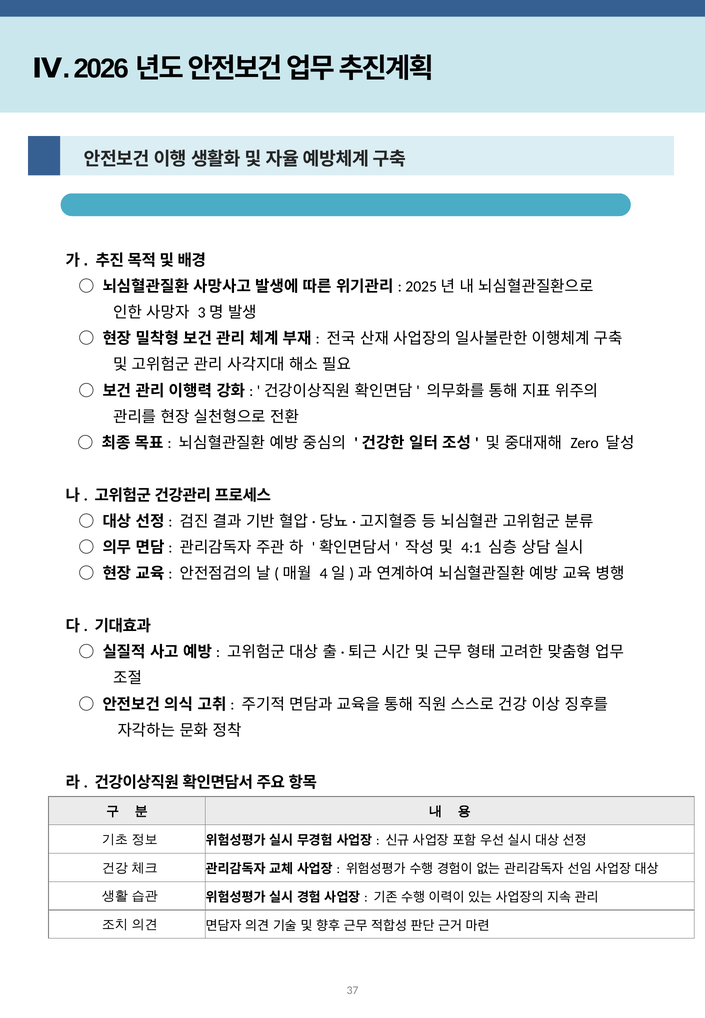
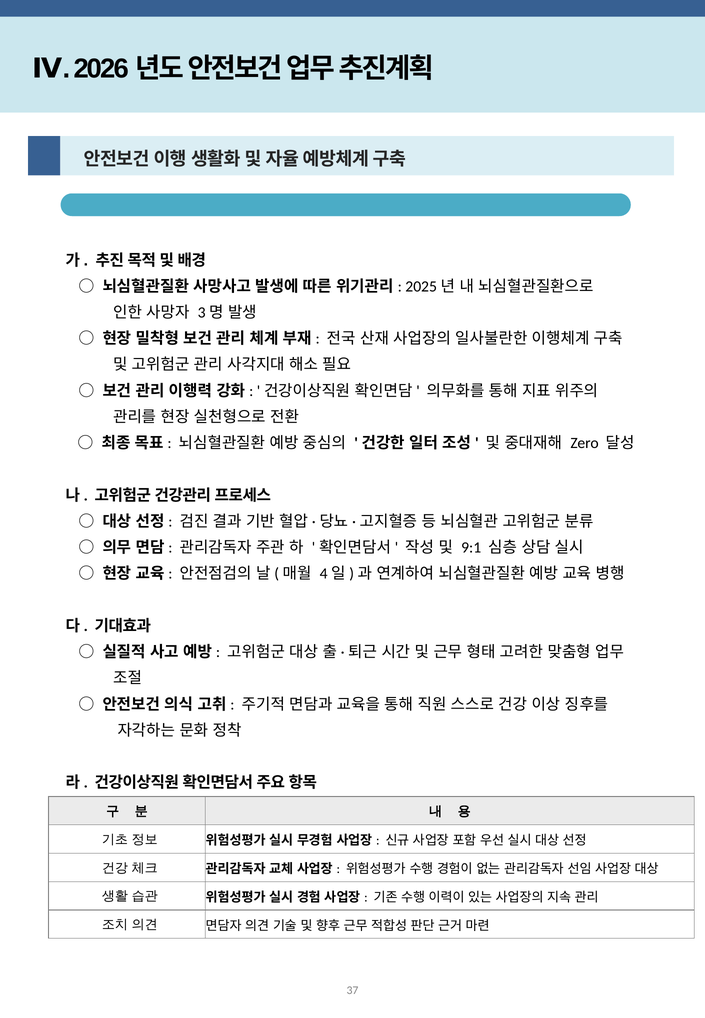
4:1: 4:1 -> 9:1 (471, 548)
